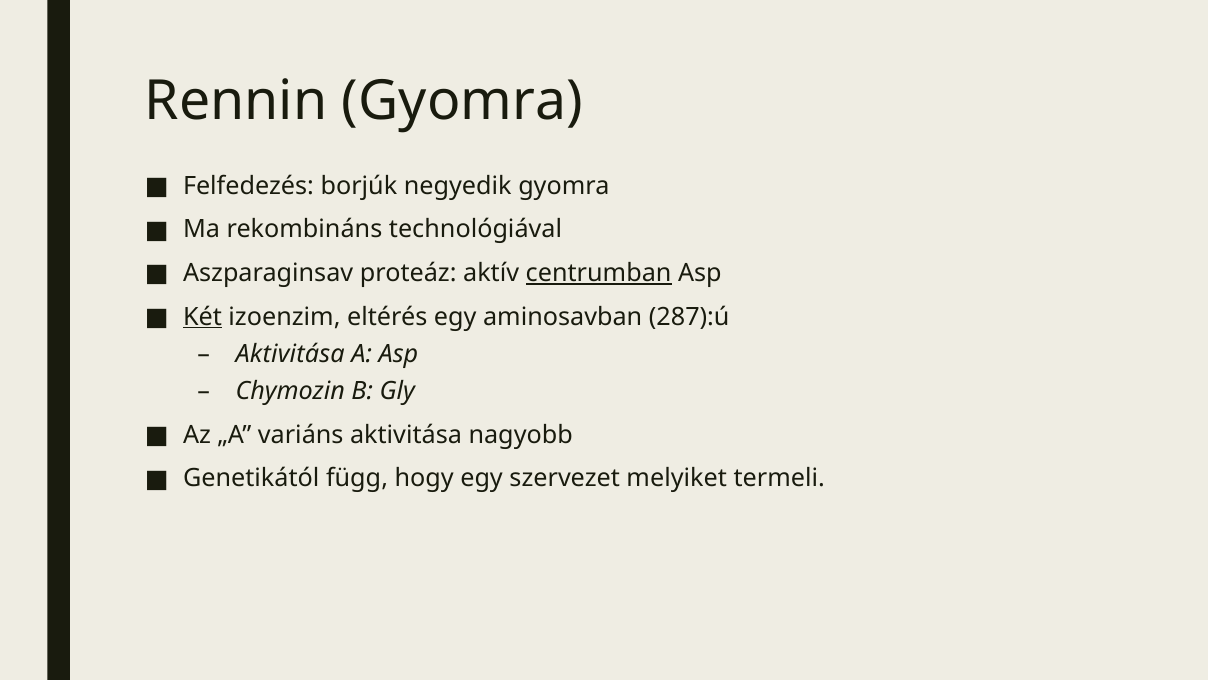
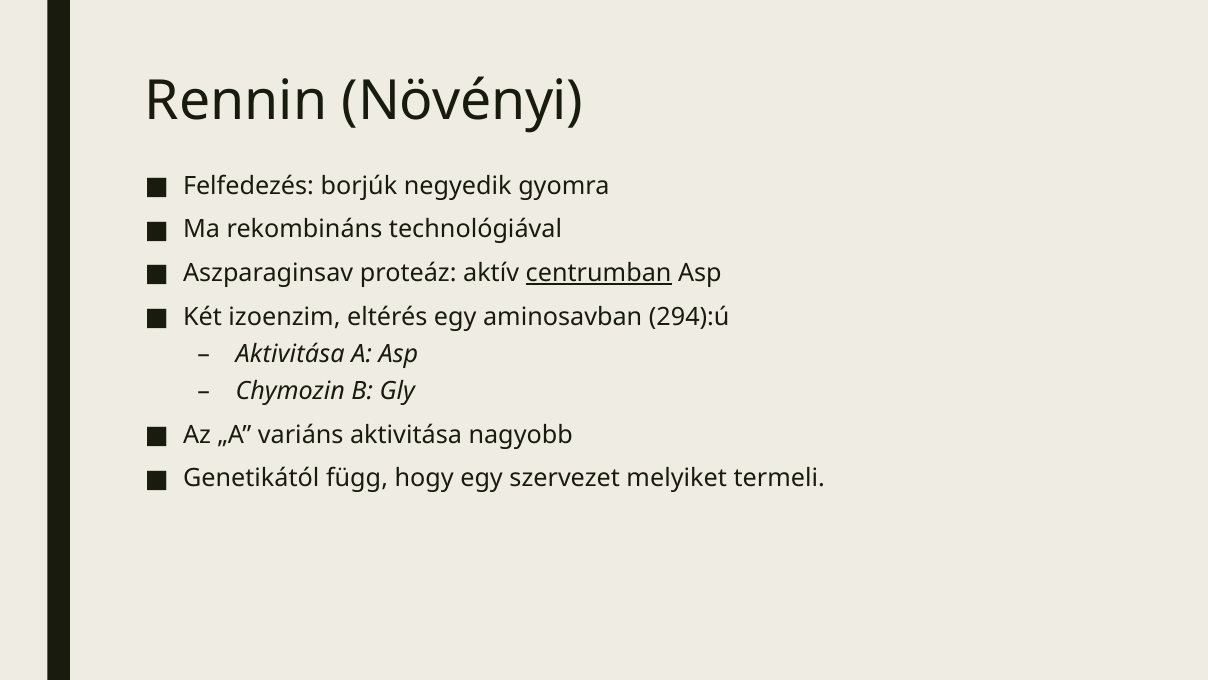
Rennin Gyomra: Gyomra -> Növényi (463, 102)
Két underline: present -> none (202, 316)
287):ú: 287):ú -> 294):ú (689, 316)
